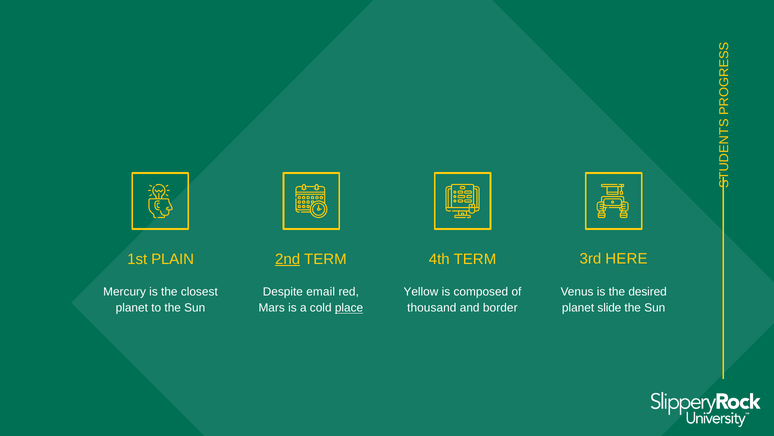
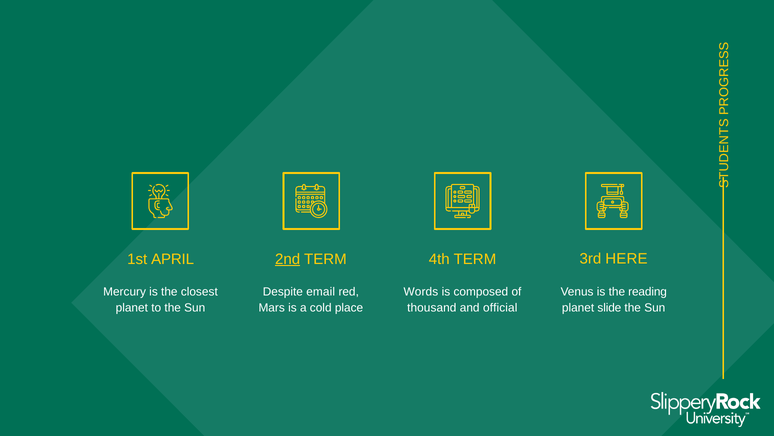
PLAIN: PLAIN -> APRIL (173, 259)
Yellow: Yellow -> Words (421, 291)
desired: desired -> reading (648, 291)
place underline: present -> none (349, 308)
border: border -> official (500, 308)
